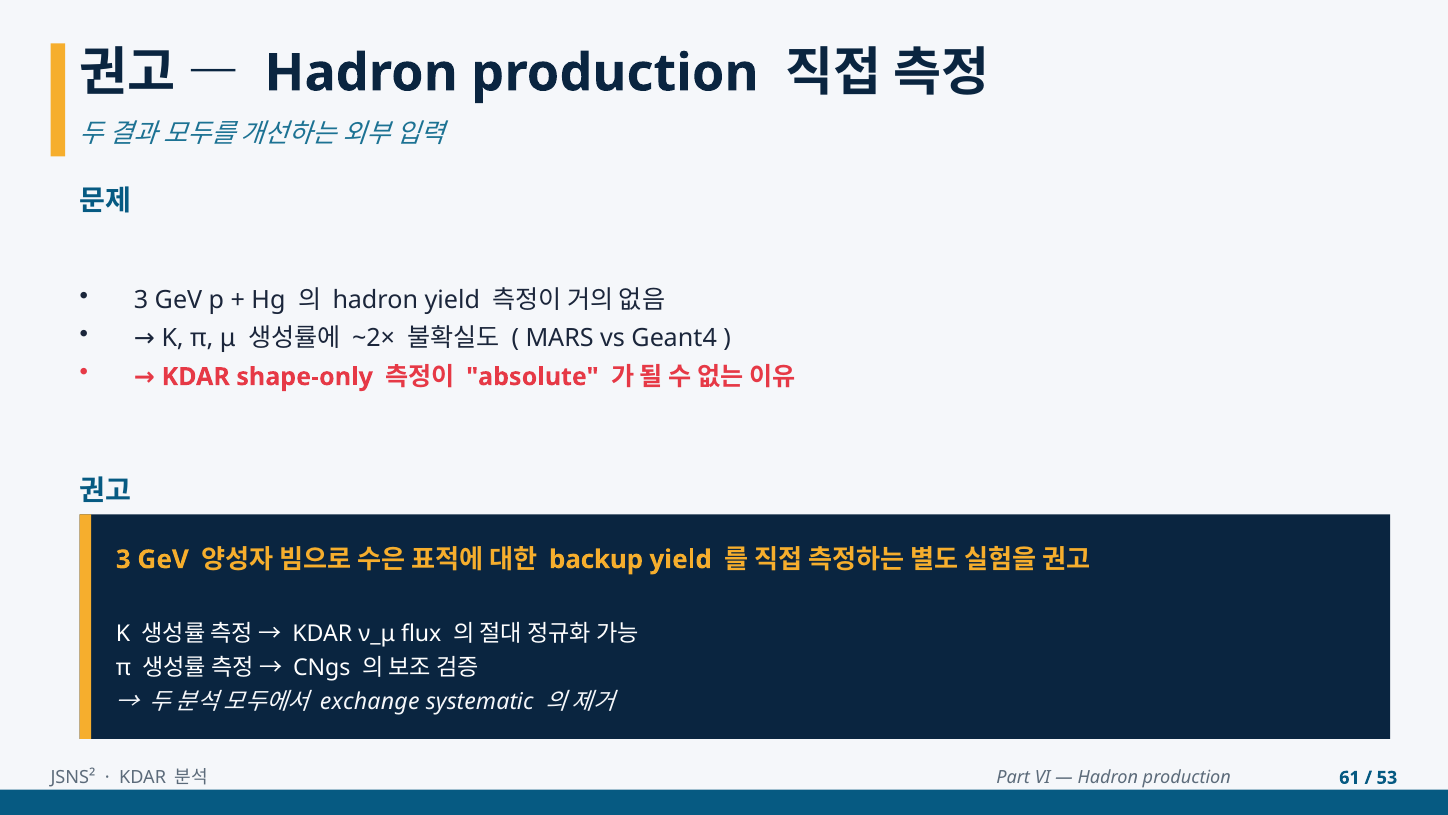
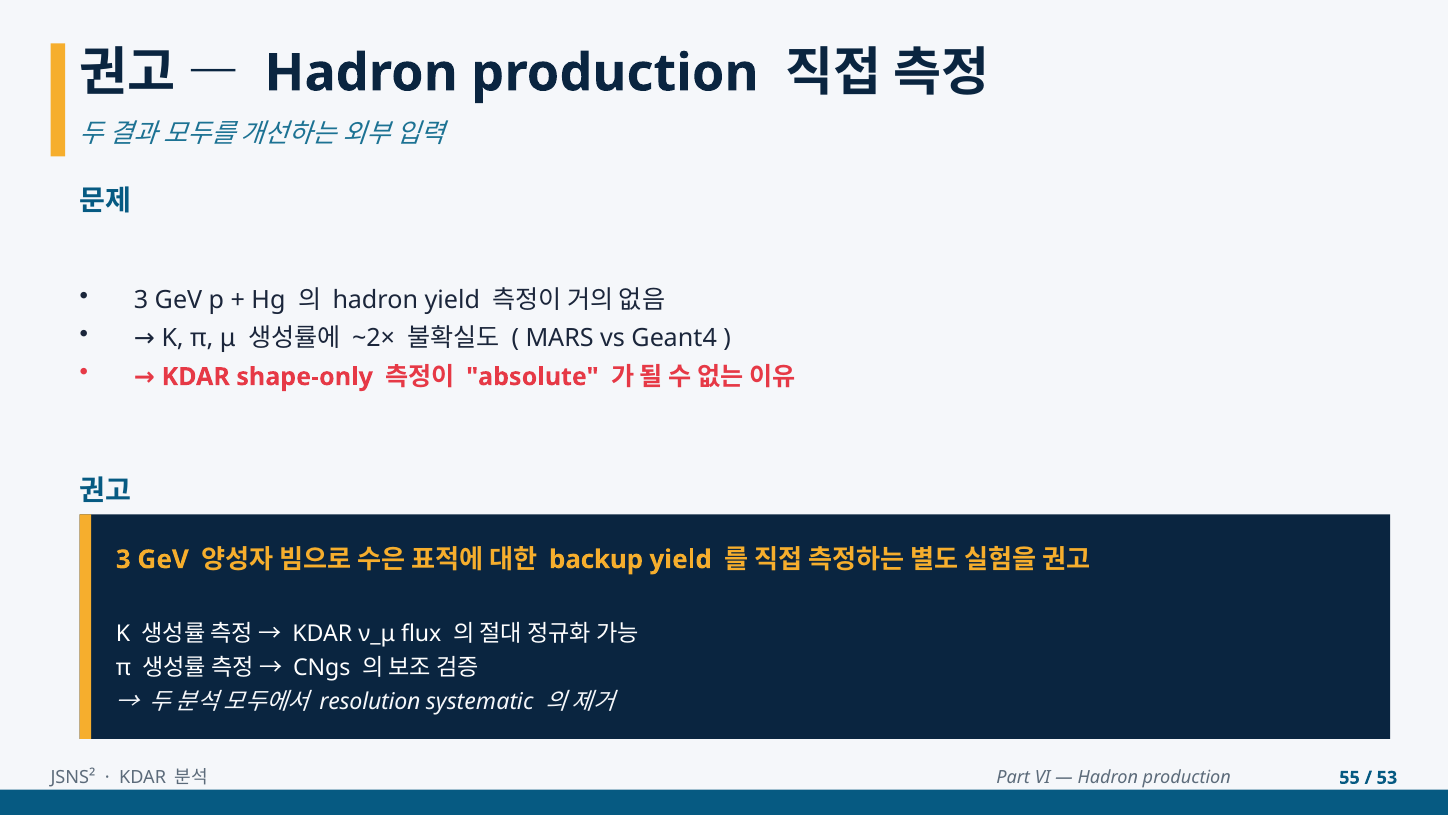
exchange: exchange -> resolution (370, 701)
61: 61 -> 55 (1349, 777)
